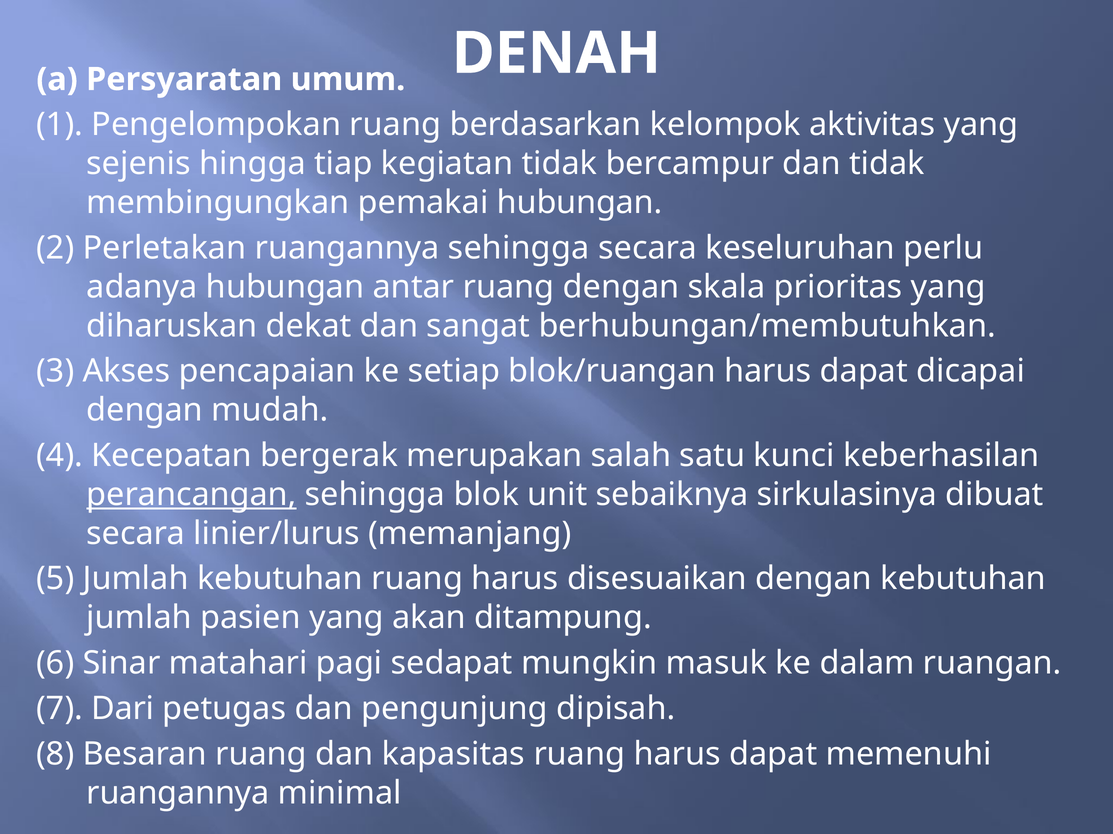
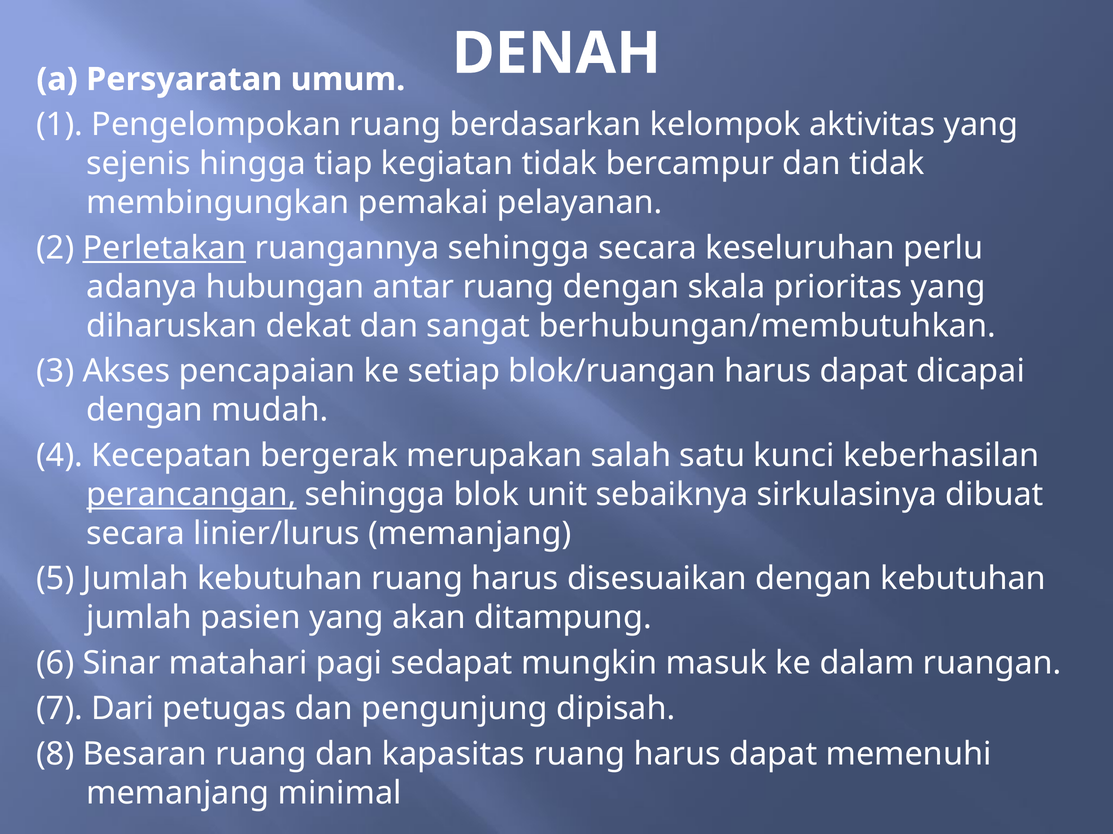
pemakai hubungan: hubungan -> pelayanan (580, 203)
Perletakan underline: none -> present (164, 248)
ruangannya: ruangannya -> memanjang (178, 794)
